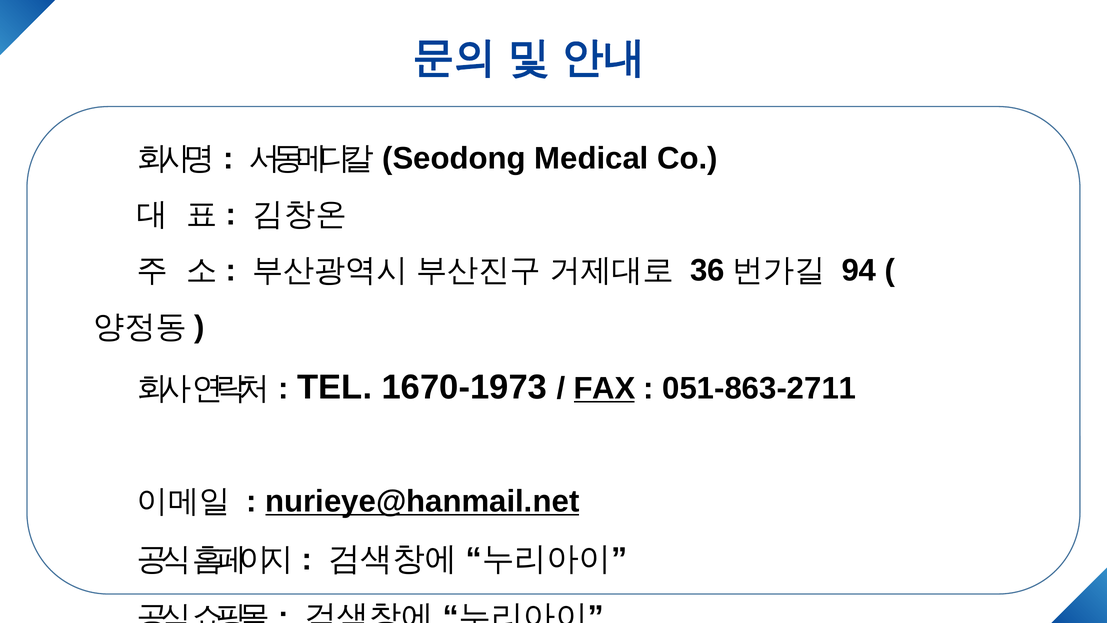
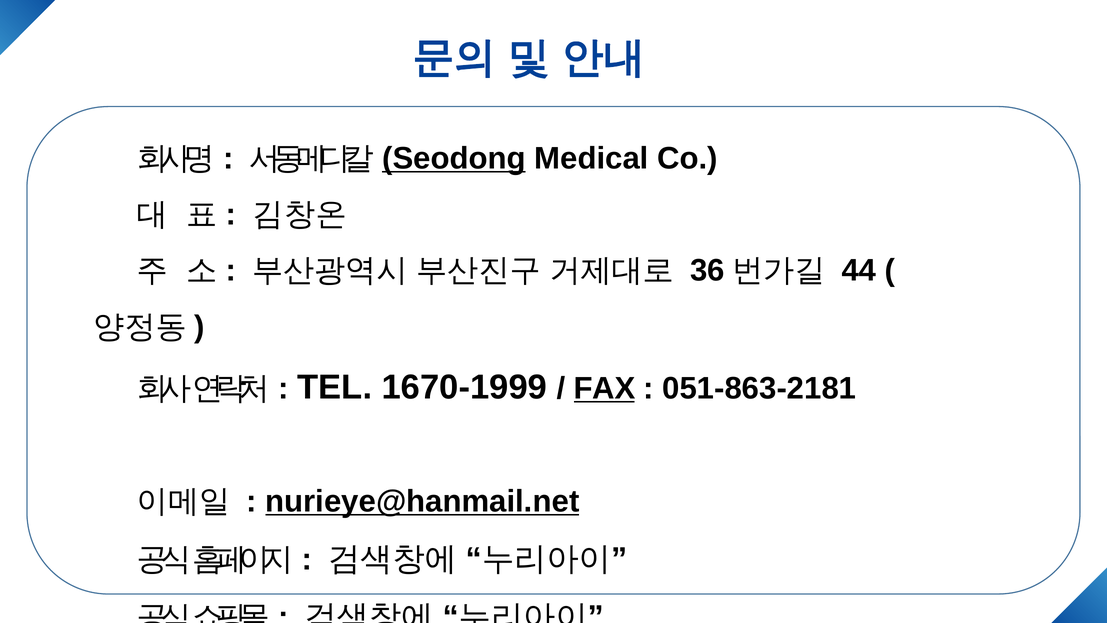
Seodong underline: none -> present (454, 158)
94: 94 -> 44 (859, 270)
1670-1973: 1670-1973 -> 1670-1999 (464, 387)
051-863-2711: 051-863-2711 -> 051-863-2181 (759, 388)
